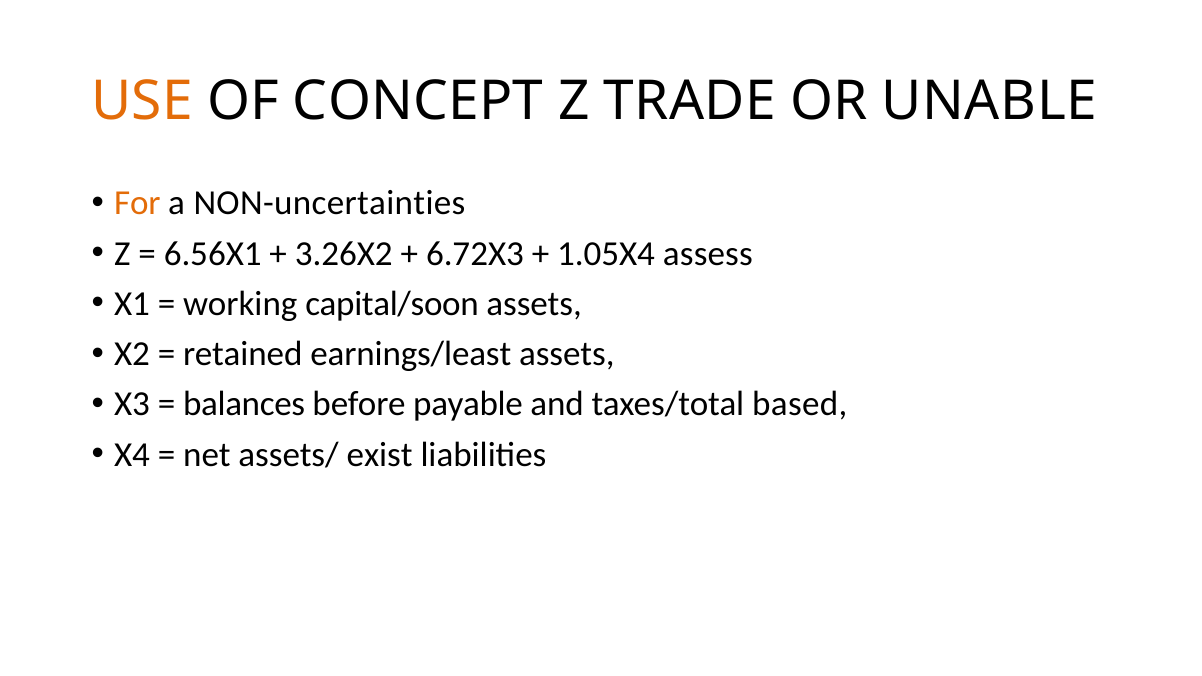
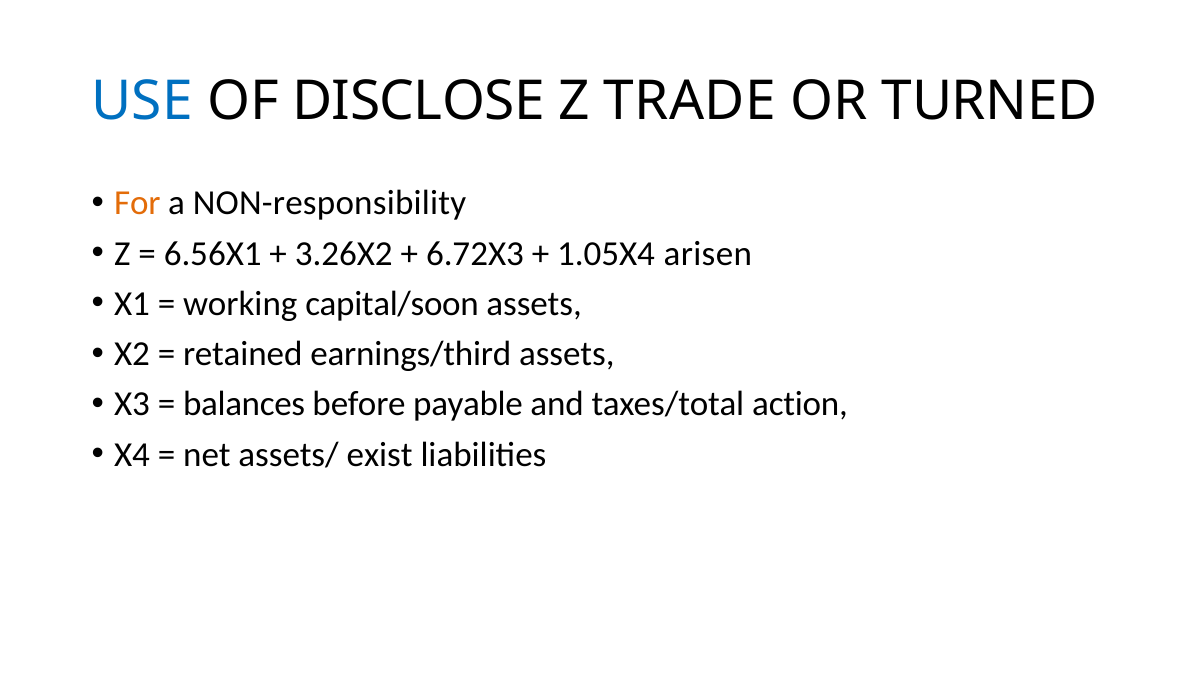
USE colour: orange -> blue (142, 101)
CONCEPT: CONCEPT -> DISCLOSE (419, 101)
UNABLE: UNABLE -> TURNED (990, 101)
NON-uncertainties: NON-uncertainties -> NON-responsibility (330, 203)
assess: assess -> arisen (708, 253)
earnings/least: earnings/least -> earnings/third (411, 354)
based: based -> action (800, 404)
